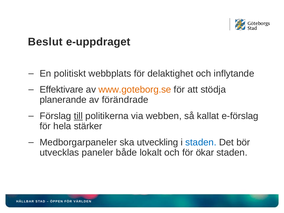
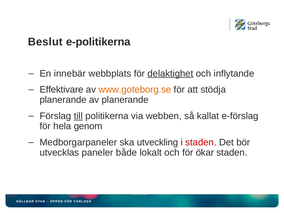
e-uppdraget: e-uppdraget -> e-politikerna (98, 42)
politiskt: politiskt -> innebär (70, 73)
delaktighet underline: none -> present (170, 73)
av förändrade: förändrade -> planerande (125, 100)
stärker: stärker -> genom (88, 126)
staden colour: blue -> red (201, 142)
